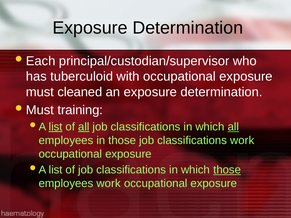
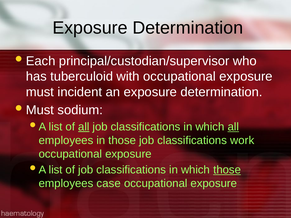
cleaned: cleaned -> incident (80, 92)
training: training -> sodium (80, 110)
list underline: present -> none (56, 127)
employees work: work -> case (109, 184)
